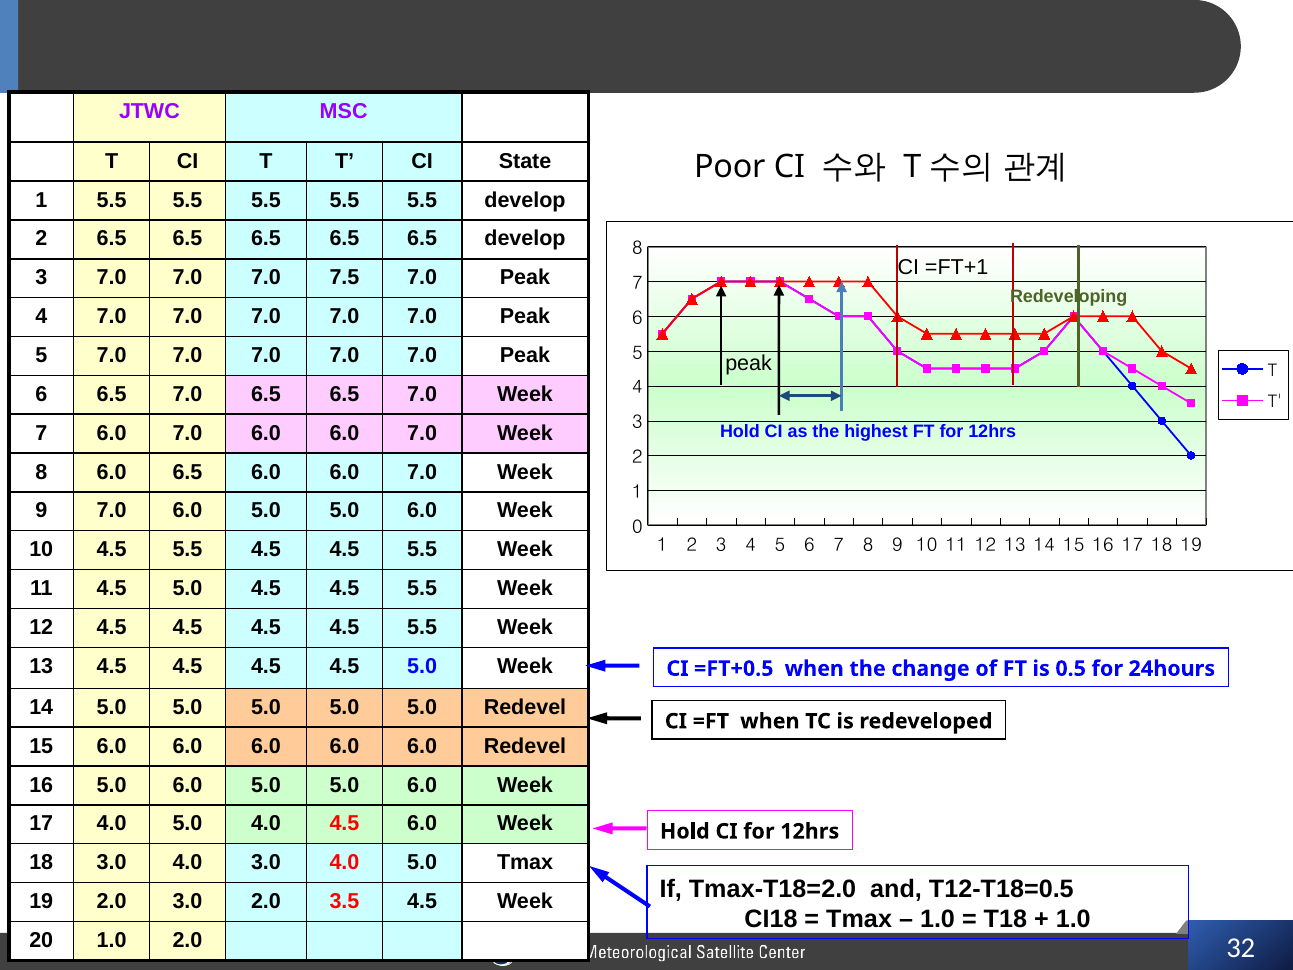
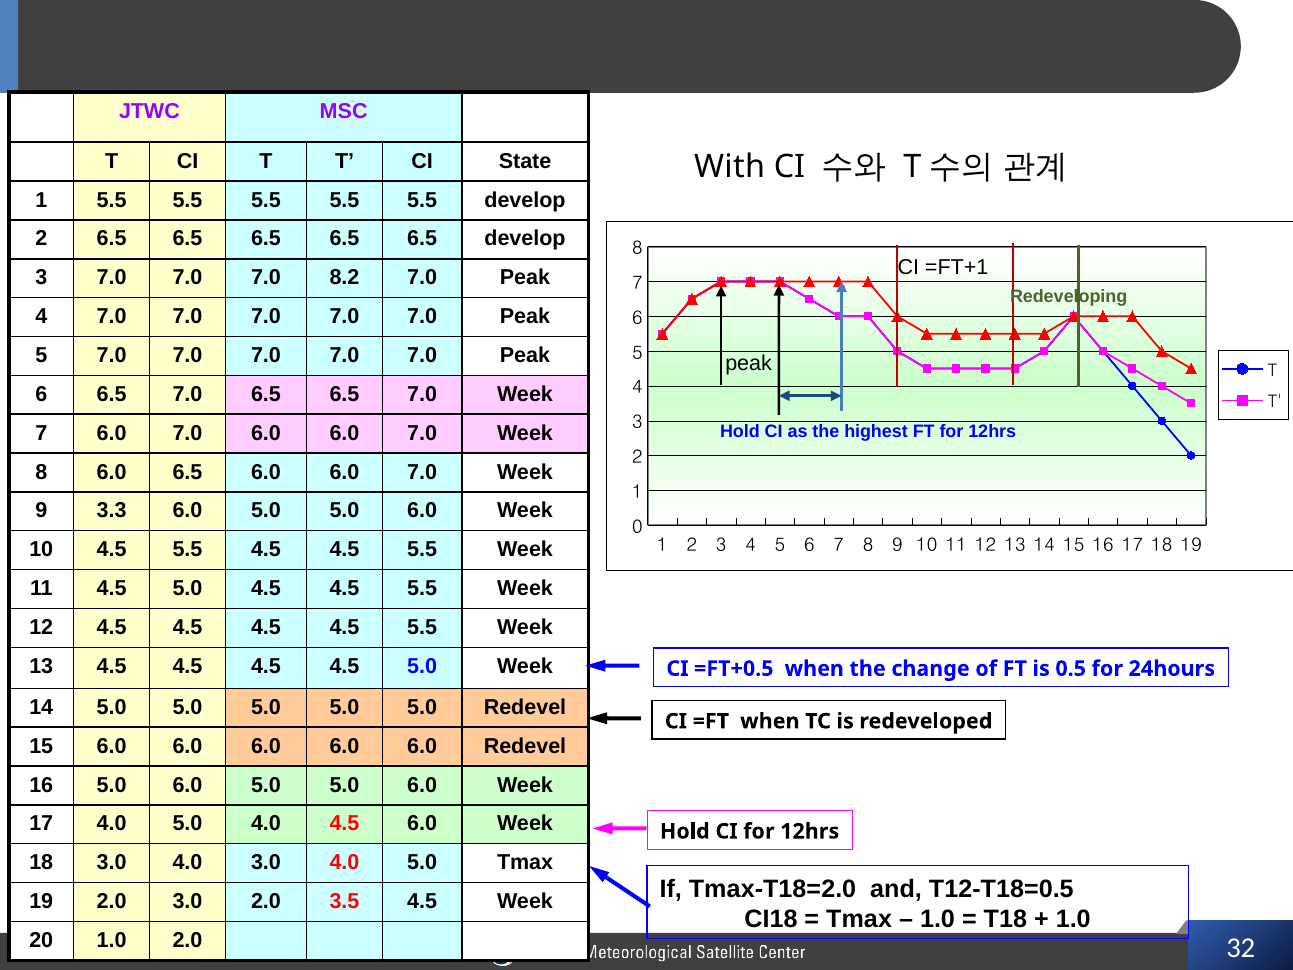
Poor: Poor -> With (730, 166)
7.5: 7.5 -> 8.2 (344, 278)
9 7.0: 7.0 -> 3.3 (112, 511)
